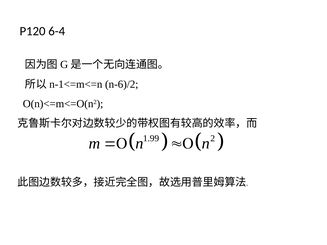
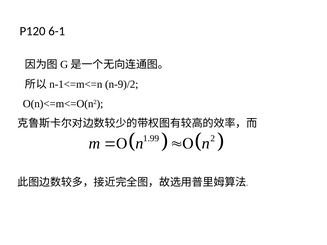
6-4: 6-4 -> 6-1 (57, 31)
n-6)/2: n-6)/2 -> n-9)/2 (122, 84)
